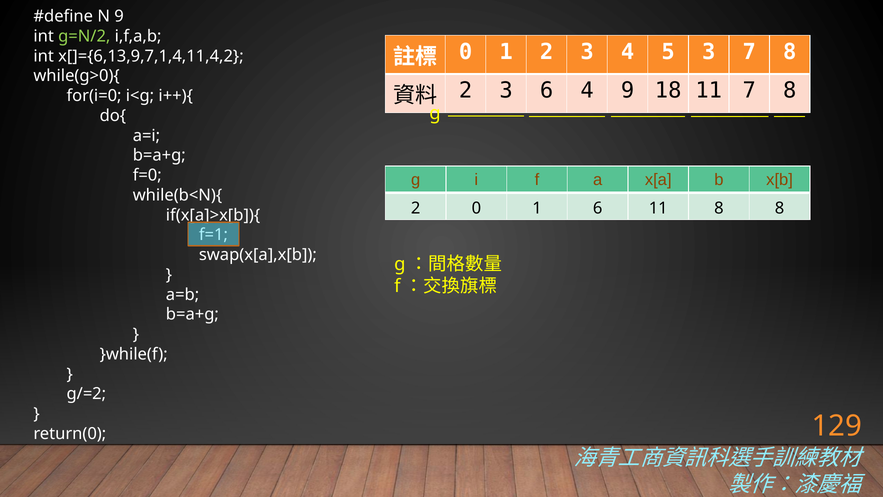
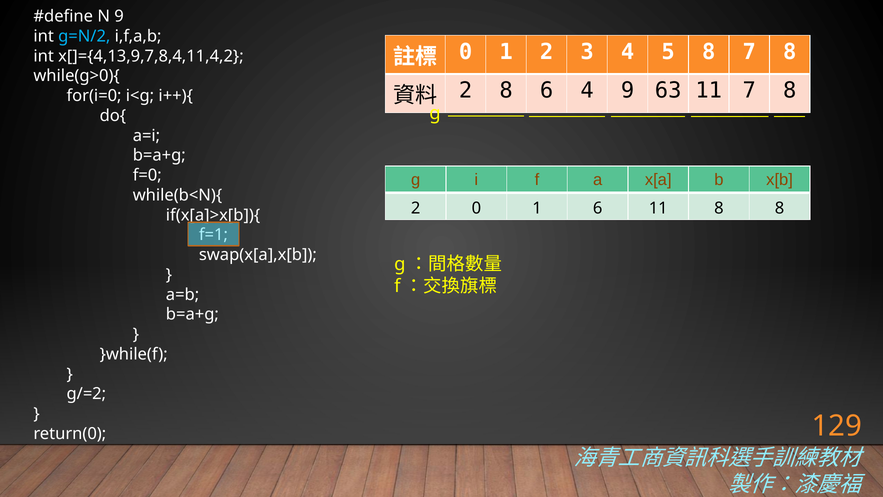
g=N/2 colour: light green -> light blue (84, 36)
5 3: 3 -> 8 (709, 52)
x[]={6,13,9,7,1,4,11,4,2: x[]={6,13,9,7,1,4,11,4,2 -> x[]={4,13,9,7,8,4,11,4,2 (151, 56)
3: 3 -> 8 (506, 91)
18: 18 -> 63 (668, 91)
